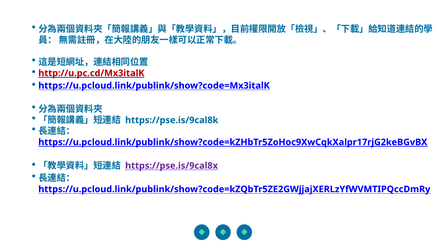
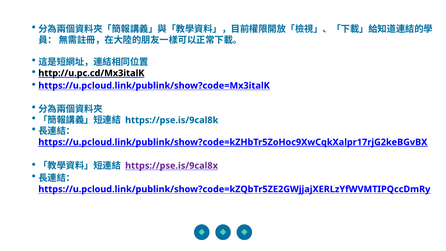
http://u.pc.cd/Mx3italK colour: red -> black (91, 73)
